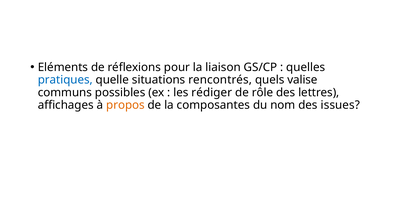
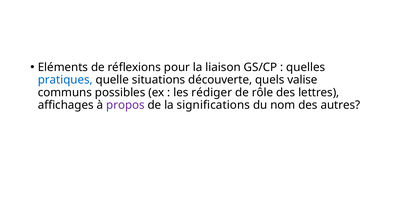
rencontrés: rencontrés -> découverte (220, 80)
propos colour: orange -> purple (125, 105)
composantes: composantes -> significations (213, 105)
issues: issues -> autres (340, 105)
